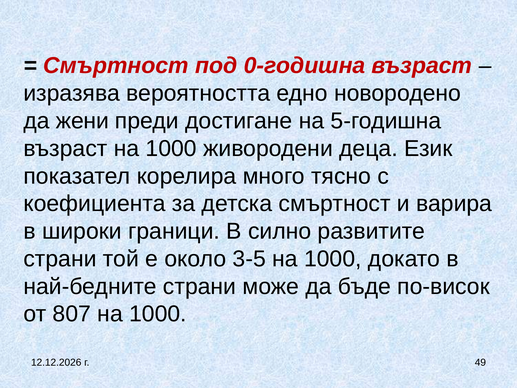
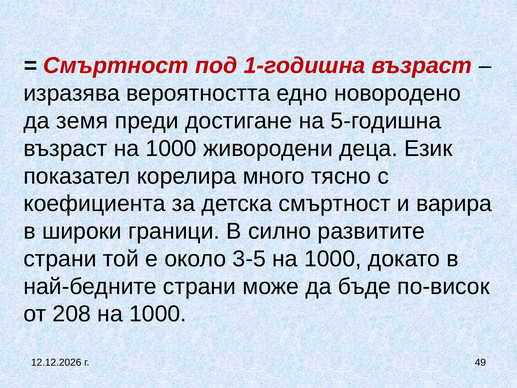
0-годишна: 0-годишна -> 1-годишна (305, 66)
жени: жени -> земя (82, 121)
807: 807 -> 208 (72, 314)
